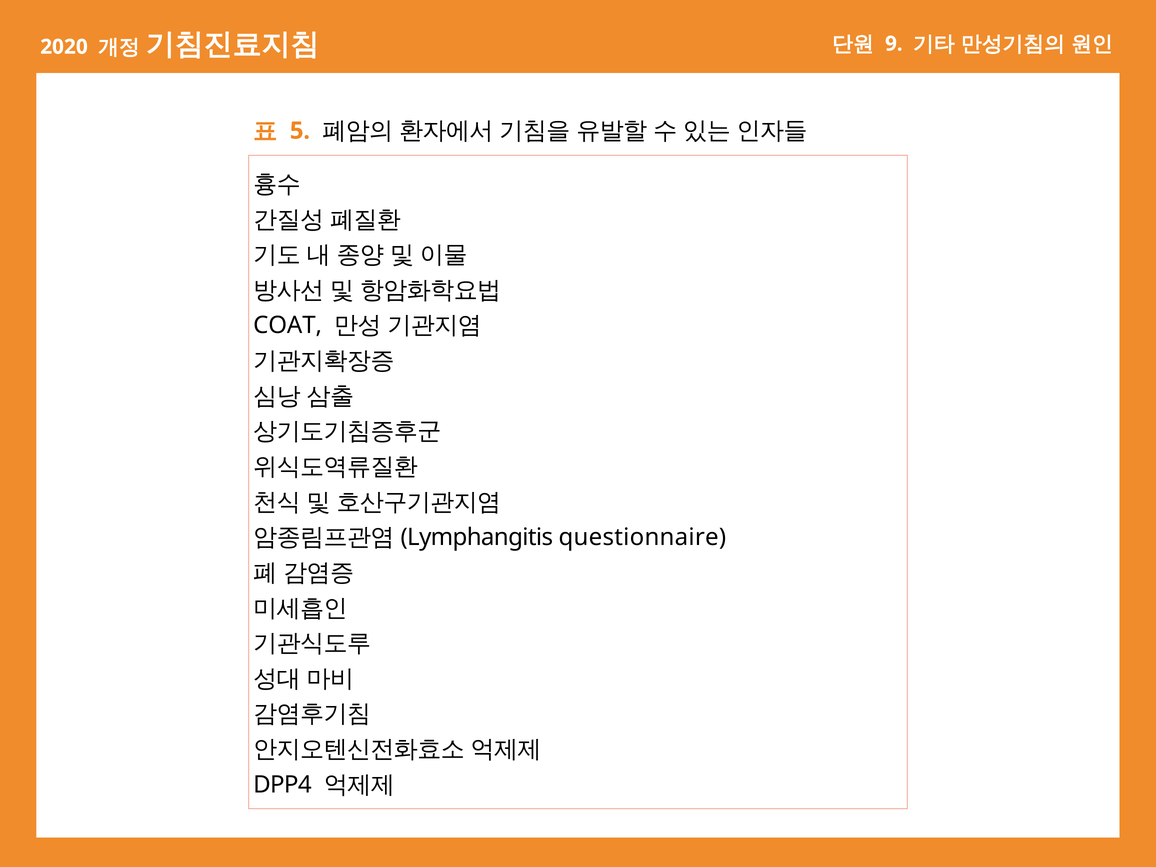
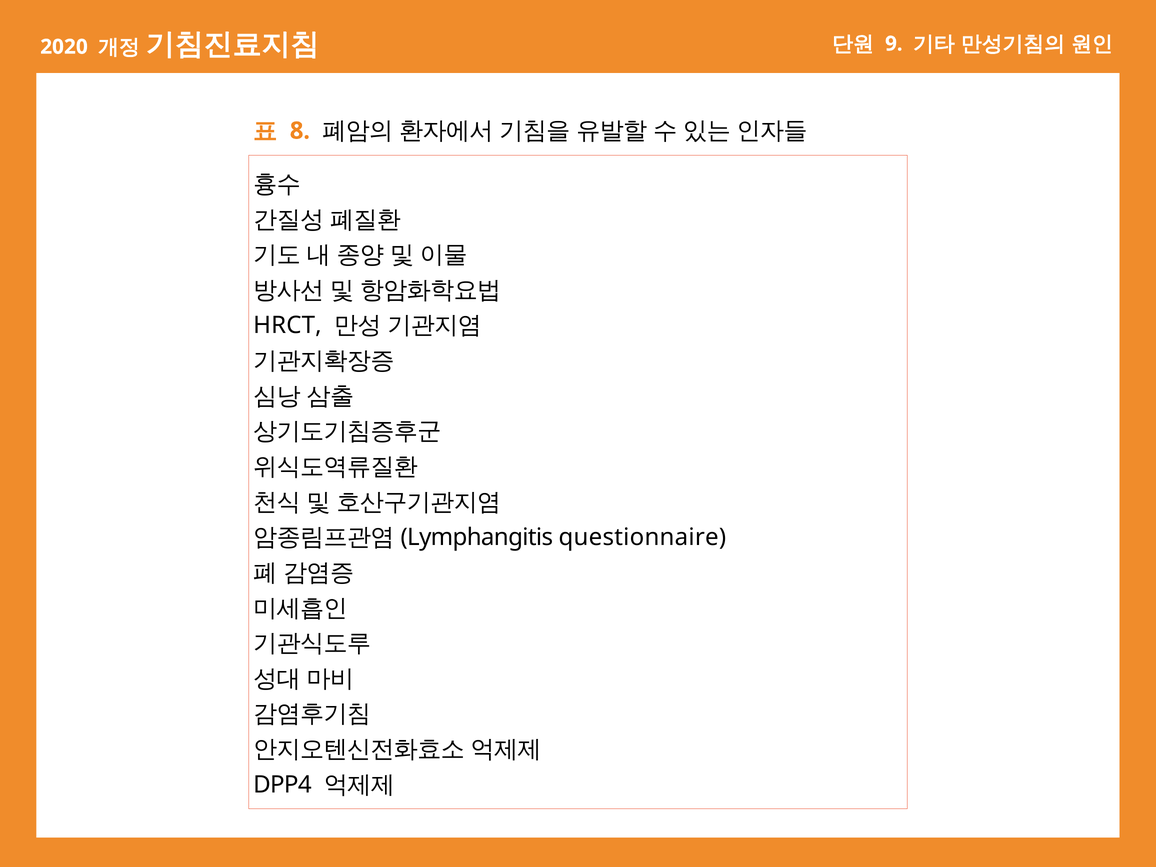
5: 5 -> 8 (300, 131)
COAT: COAT -> HRCT (287, 326)
